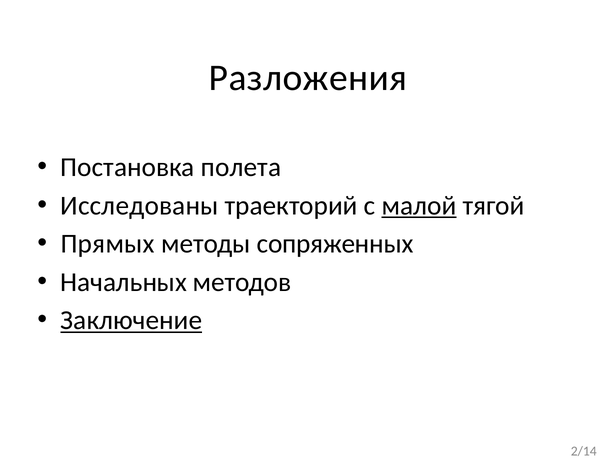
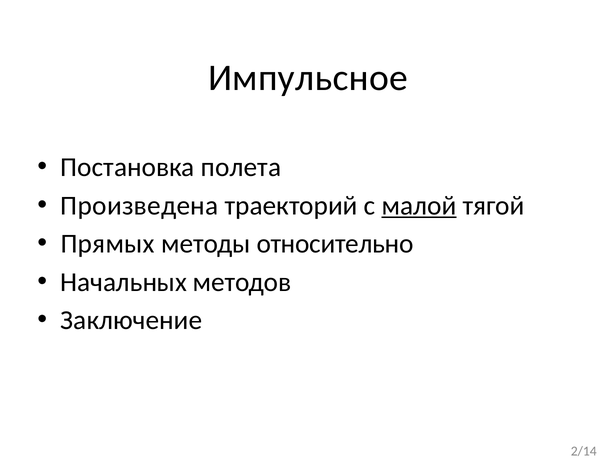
Разложения: Разложения -> Импульсное (308, 78)
Исследованы: Исследованы -> Произведена (139, 206)
сопряженных: сопряженных -> относительно (335, 244)
Заключение underline: present -> none (131, 321)
